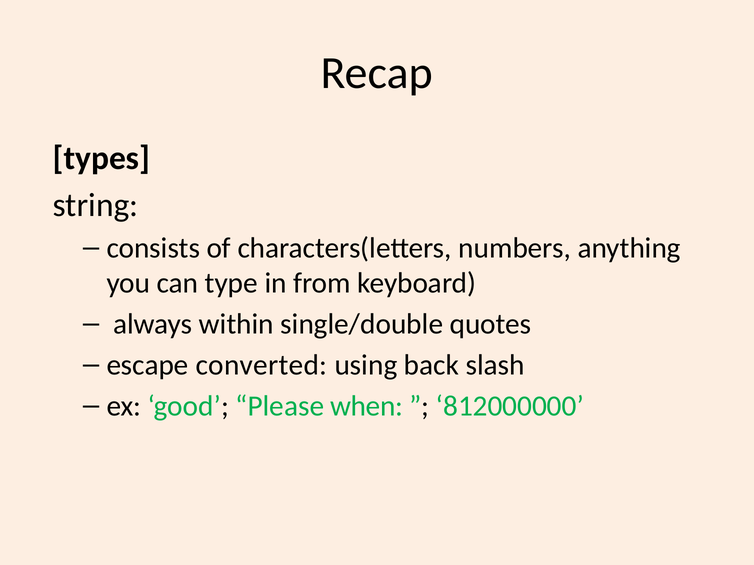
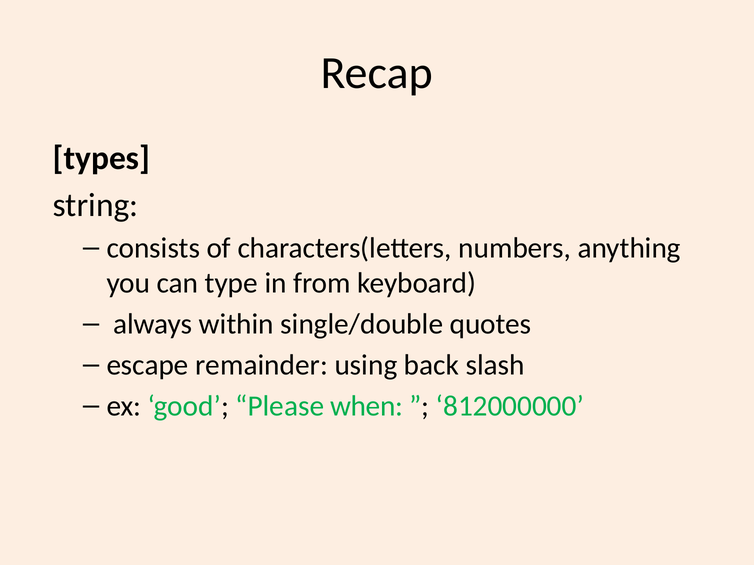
converted: converted -> remainder (262, 366)
